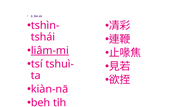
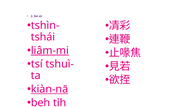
kiàn-nā underline: none -> present (50, 89)
